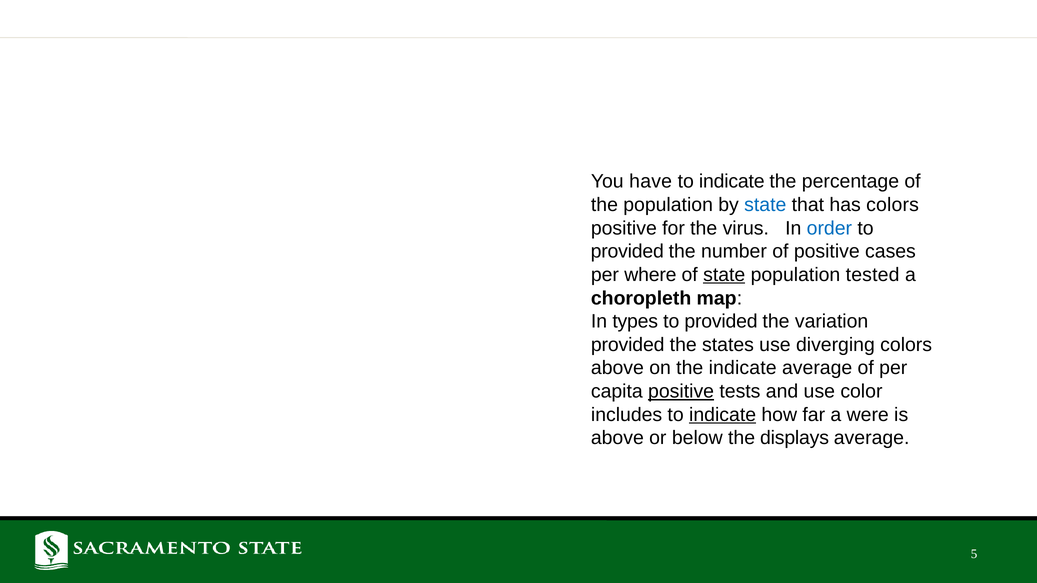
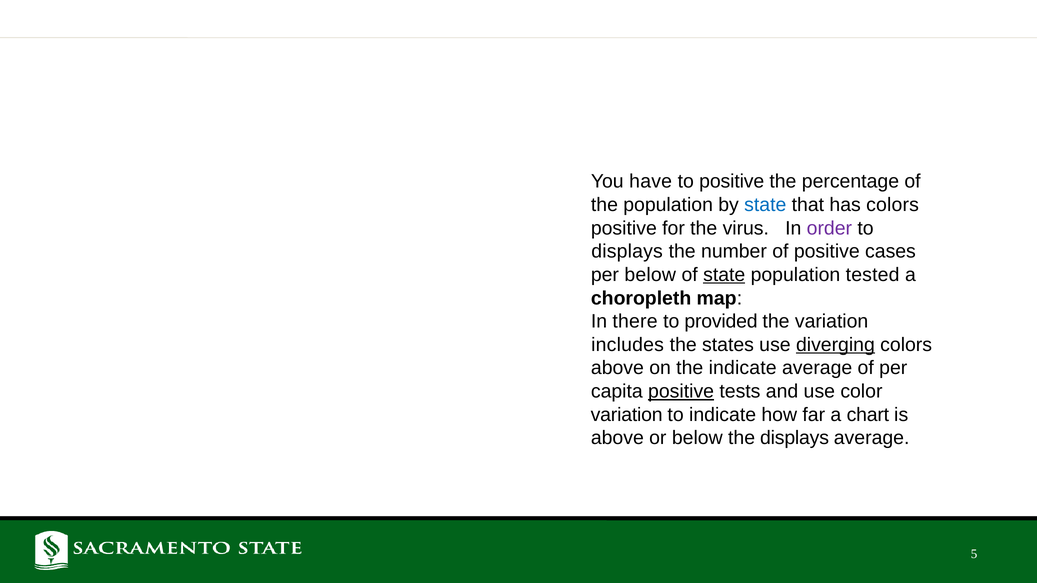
indicate: indicate -> positive (732, 182)
order colour: blue -> purple (829, 228)
provided: provided -> displays (627, 252)
per where: where -> below (650, 275)
types: types -> there (635, 322)
provided: provided -> includes (628, 345)
diverging underline: none -> present (835, 345)
includes: includes -> variation (627, 415)
indicate underline: present -> none (723, 415)
were: were -> chart (868, 415)
